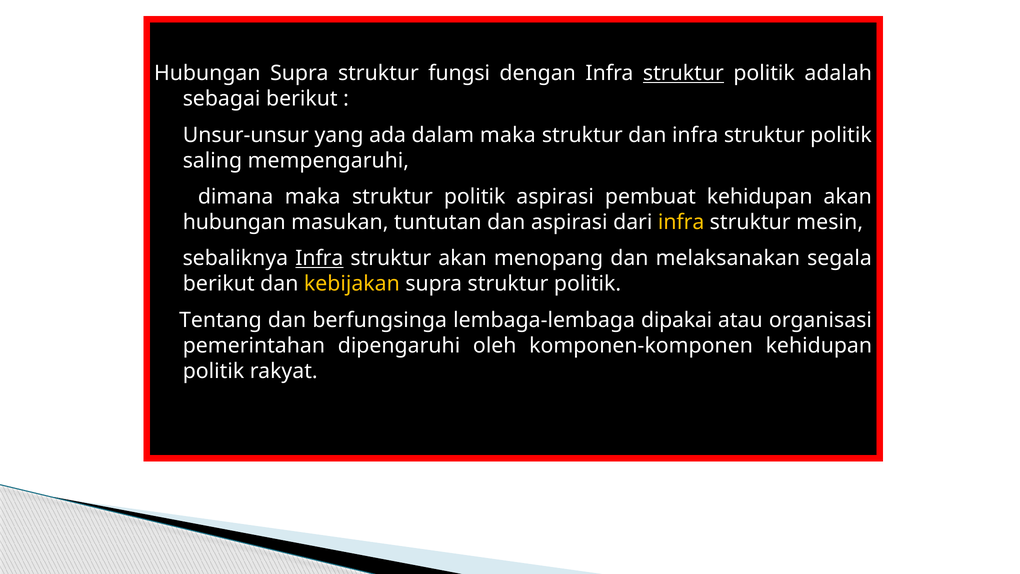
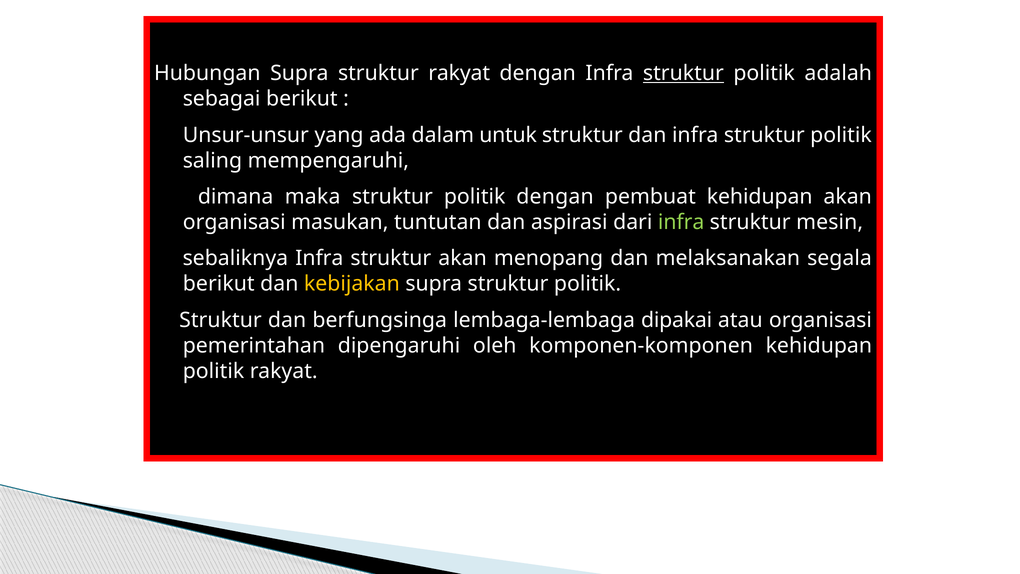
struktur fungsi: fungsi -> rakyat (459, 73)
dalam maka: maka -> untuk (508, 135)
politik aspirasi: aspirasi -> dengan (555, 197)
hubungan: hubungan -> organisasi (234, 222)
infra colour: yellow -> light green (681, 222)
Infra underline: present -> none (319, 258)
Tentang: Tentang -> Struktur (220, 320)
